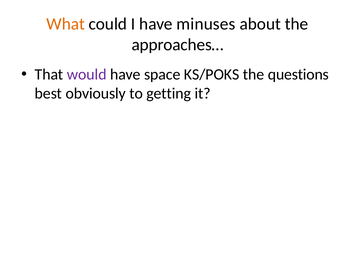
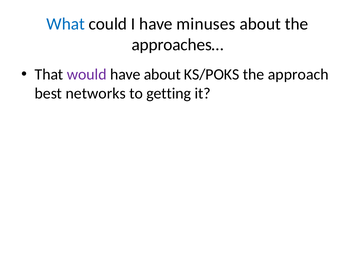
What colour: orange -> blue (66, 24)
have space: space -> about (162, 74)
questions: questions -> approach (298, 74)
obviously: obviously -> networks (96, 93)
